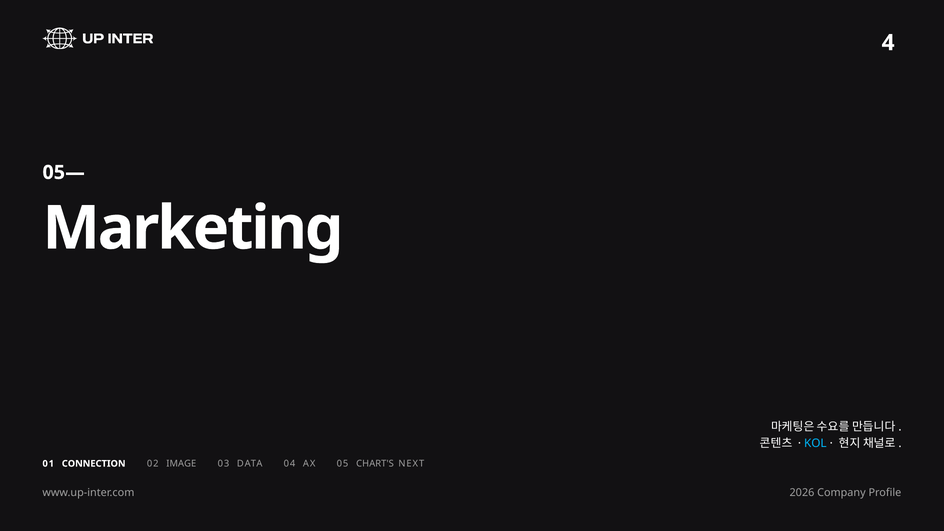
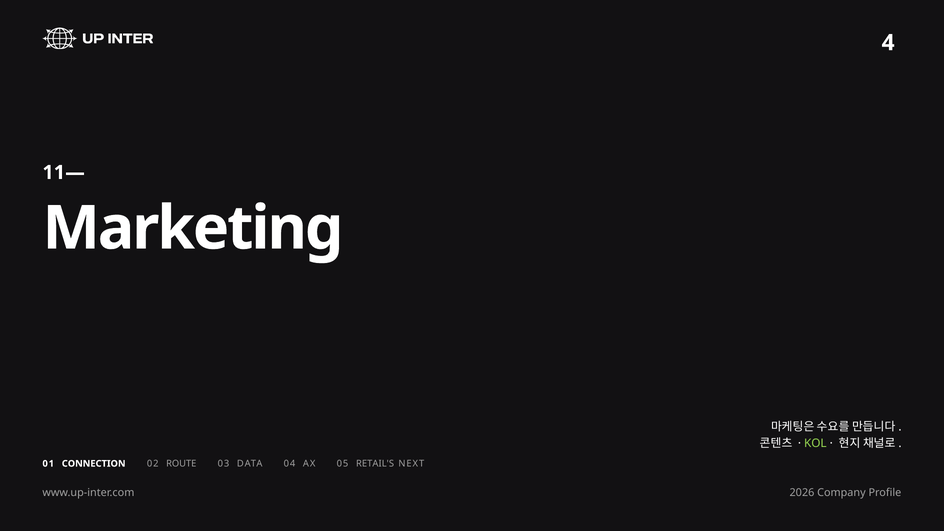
05—: 05— -> 11— (64, 172)
KOL colour: light blue -> light green (815, 443)
IMAGE: IMAGE -> ROUTE (181, 464)
CHART'S: CHART'S -> RETAIL'S (375, 464)
